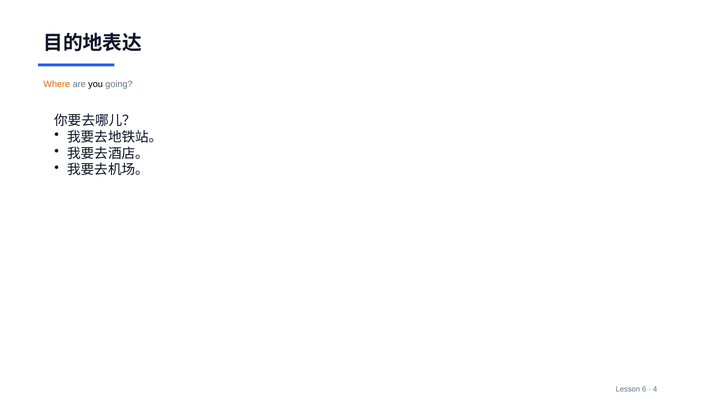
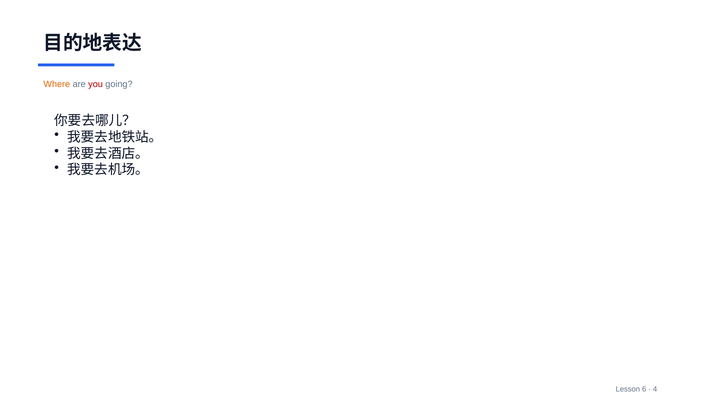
you colour: black -> red (96, 84)
